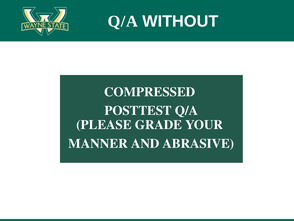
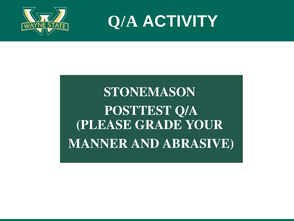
WITHOUT: WITHOUT -> ACTIVITY (180, 21)
COMPRESSED: COMPRESSED -> STONEMASON (150, 92)
